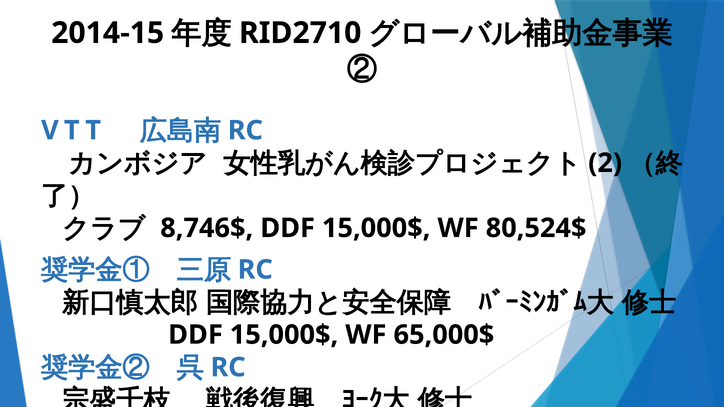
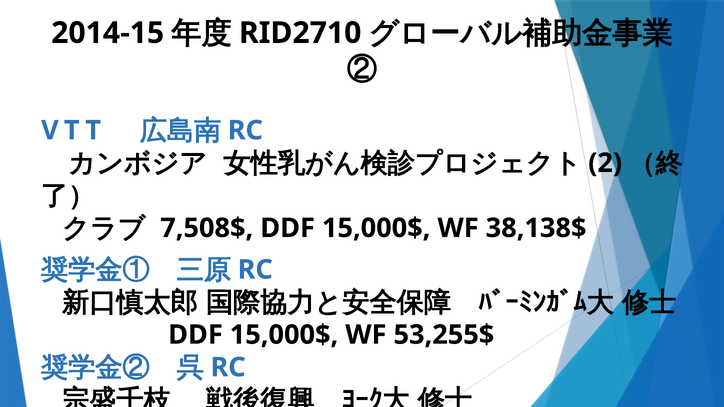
8,746$: 8,746$ -> 7,508$ (207, 228)
80,524$: 80,524$ -> 38,138$ (536, 228)
65,000$: 65,000$ -> 53,255$ (444, 335)
